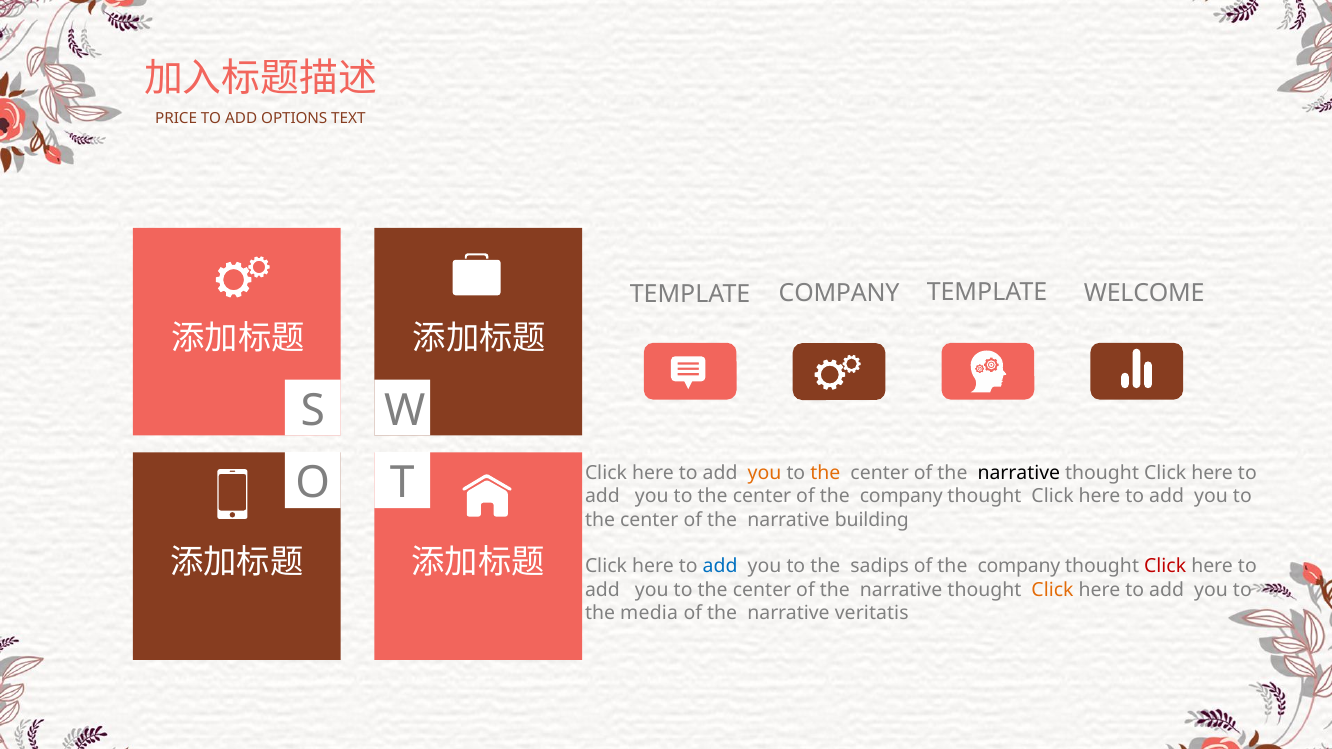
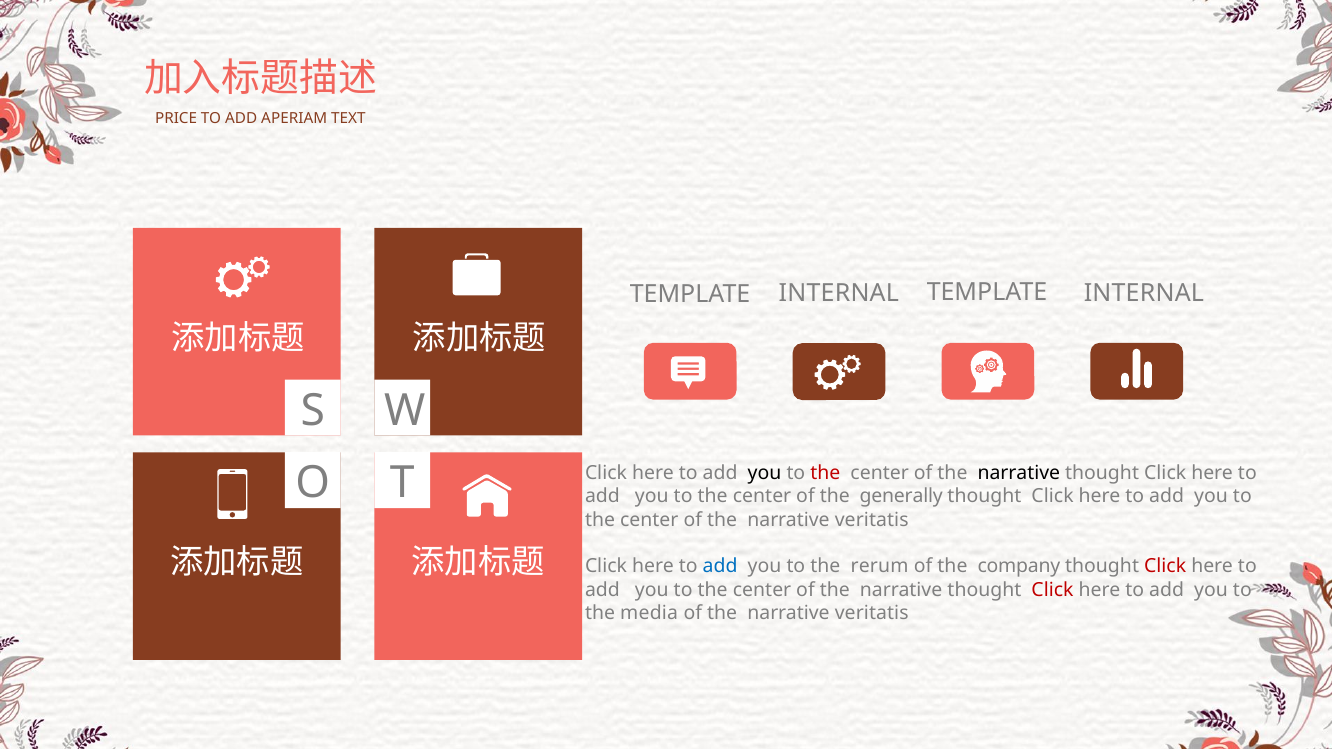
OPTIONS: OPTIONS -> APERIAM (294, 118)
COMPANY: COMPANY -> INTERNAL (839, 294)
WELCOME: WELCOME -> INTERNAL (1144, 294)
you colour: orange -> black (764, 473)
the colour: orange -> red (825, 473)
center of the company: company -> generally (901, 497)
building: building -> veritatis (872, 520)
sadips: sadips -> rerum (880, 567)
Click colour: orange -> red (1053, 590)
